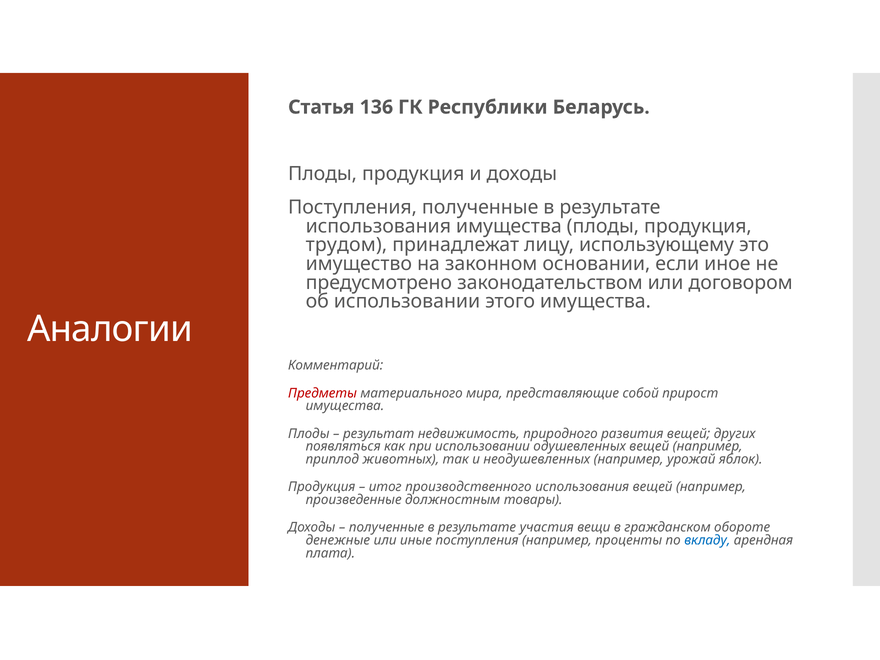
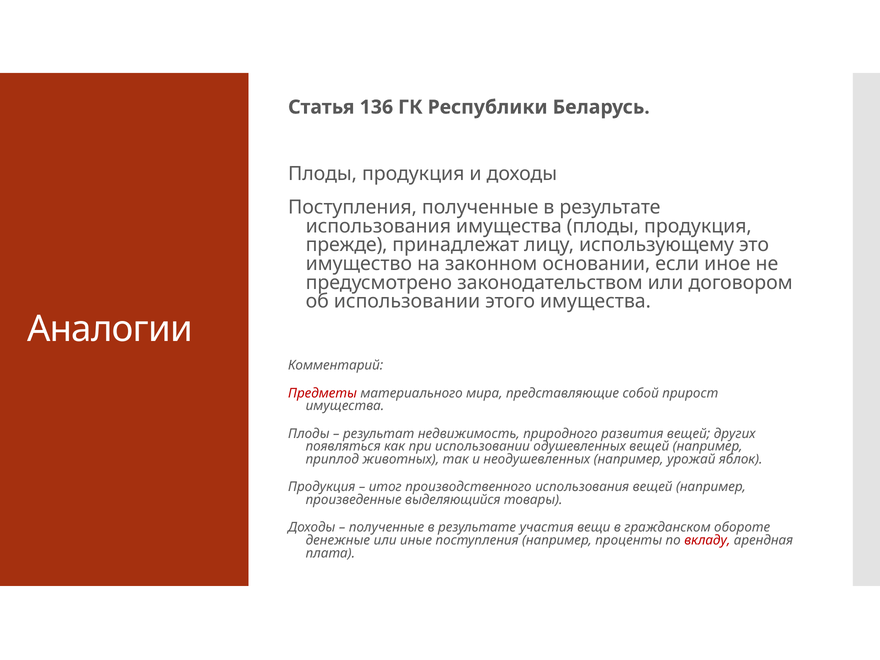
трудом: трудом -> прежде (347, 245)
должностным: должностным -> выделяющийся (453, 500)
вкладу colour: blue -> red (707, 540)
